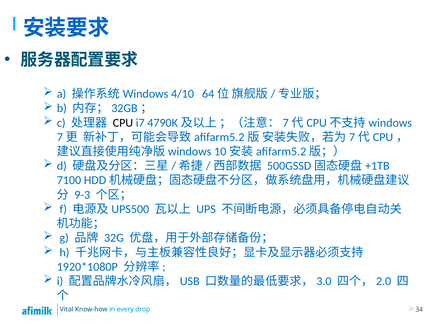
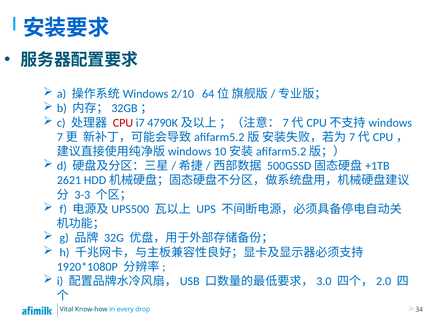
4/10: 4/10 -> 2/10 (182, 94)
CPU colour: black -> red (123, 123)
7100: 7100 -> 2621 (69, 180)
9-3: 9-3 -> 3-3 (82, 195)
